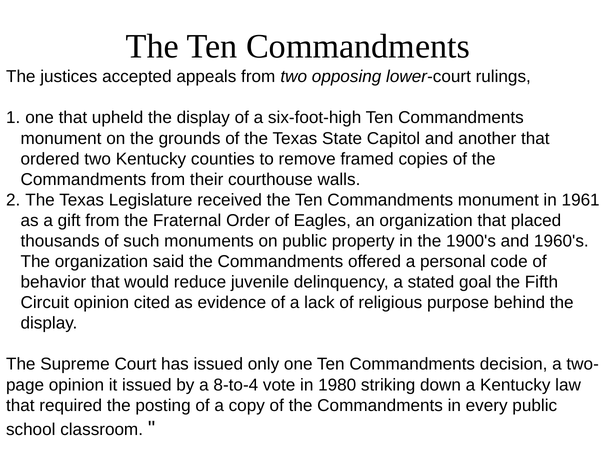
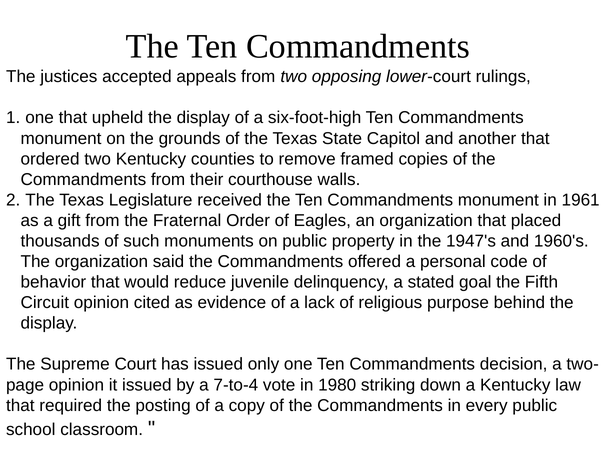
1900's: 1900's -> 1947's (471, 241)
8-to-4: 8-to-4 -> 7-to-4 (236, 385)
